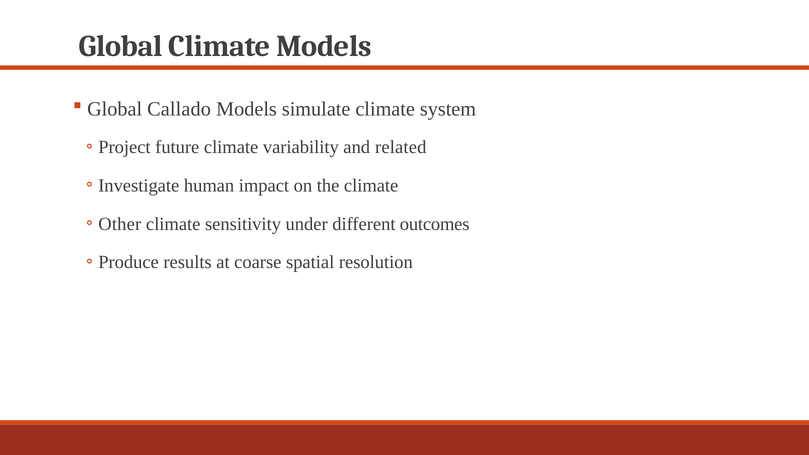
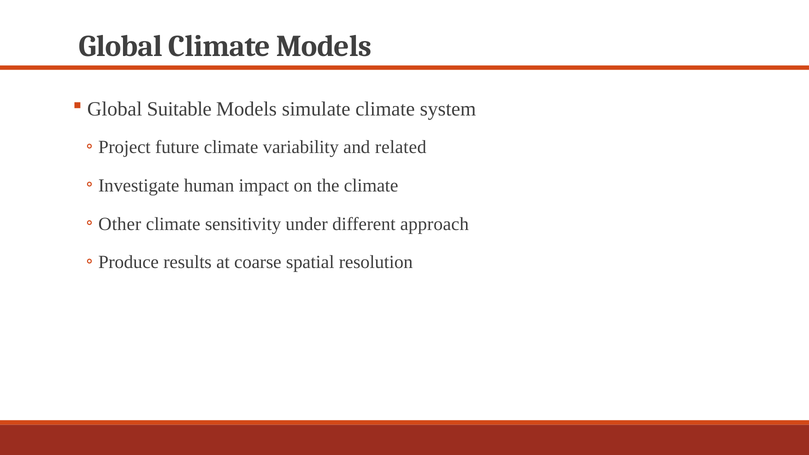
Callado: Callado -> Suitable (179, 109)
outcomes: outcomes -> approach (434, 224)
